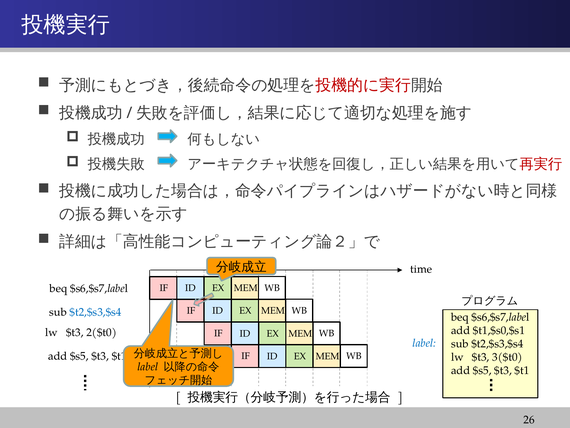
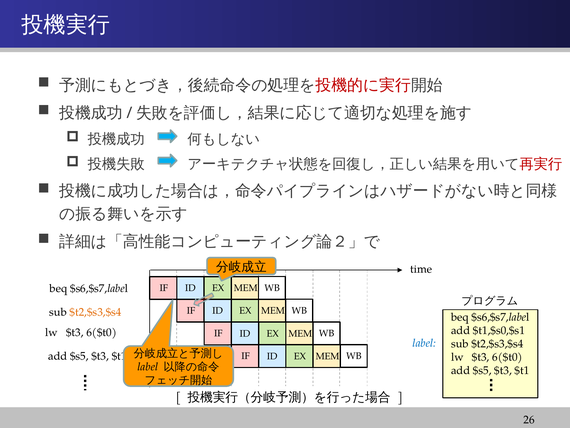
$t2,$s3,$s4 colour: blue -> orange (96, 312)
2($t0: 2($t0 -> 6($t0 (102, 332)
3($t0: 3($t0 -> 6($t0 (507, 357)
